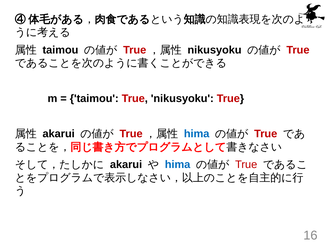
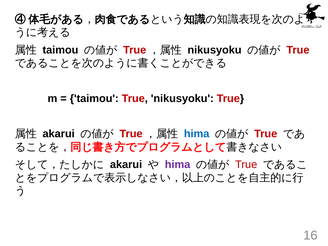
hima colour: blue -> purple (178, 165)
